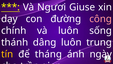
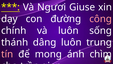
tín colour: yellow -> pink (7, 54)
tháng: tháng -> mong (48, 54)
ngày: ngày -> chìm (101, 54)
